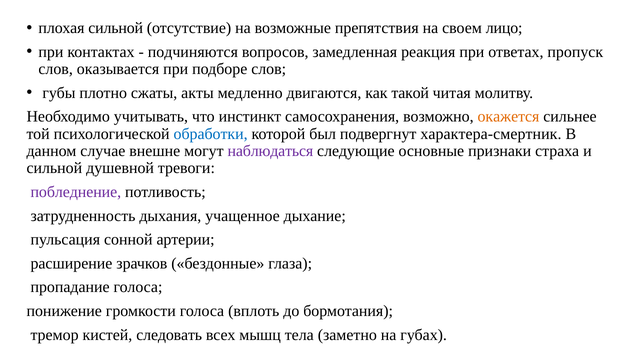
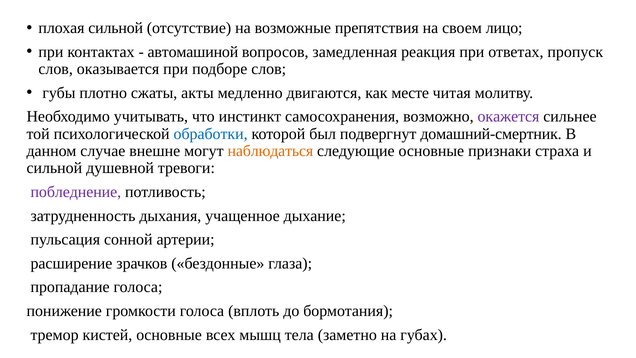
подчиняются: подчиняются -> автомашиной (193, 52)
такой: такой -> месте (410, 93)
окажется colour: orange -> purple (508, 117)
характера-смертник: характера-смертник -> домашний-смертник (491, 134)
наблюдаться colour: purple -> orange (270, 151)
кистей следовать: следовать -> основные (169, 335)
